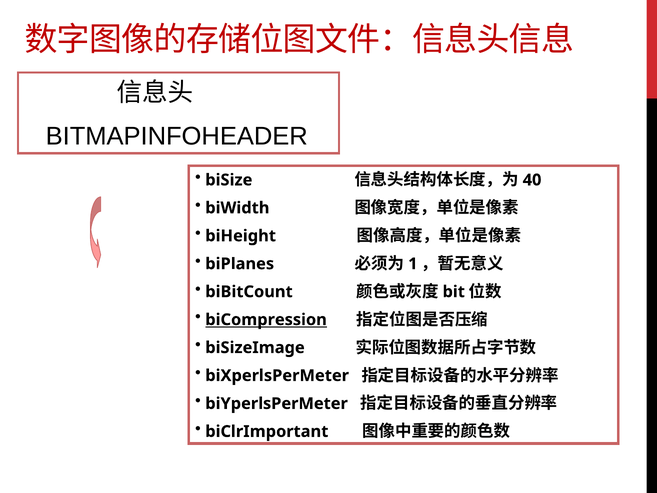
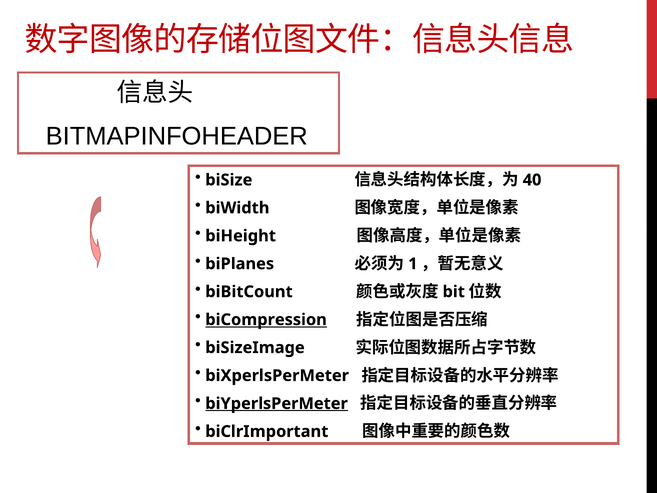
biYperlsPerMeter underline: none -> present (277, 403)
